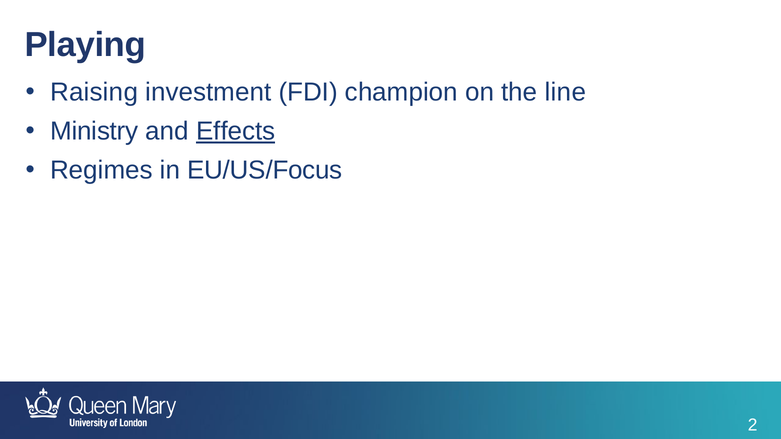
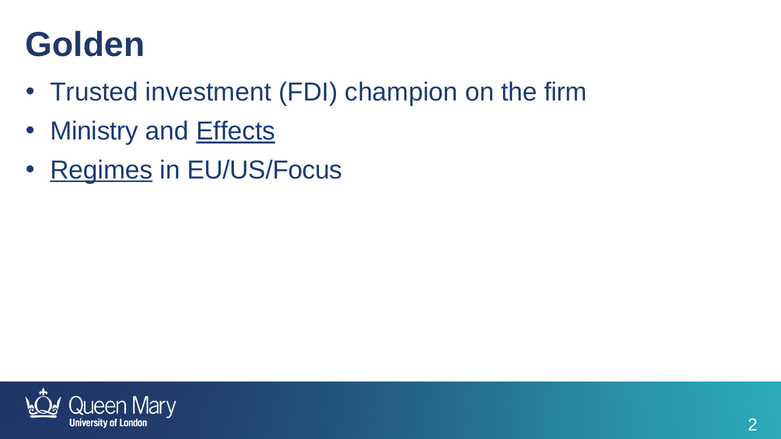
Playing: Playing -> Golden (85, 45)
Raising: Raising -> Trusted (94, 92)
line: line -> firm (566, 92)
Regimes underline: none -> present (101, 170)
